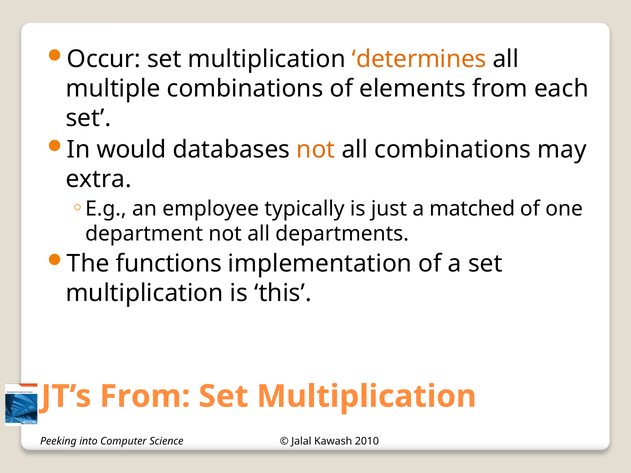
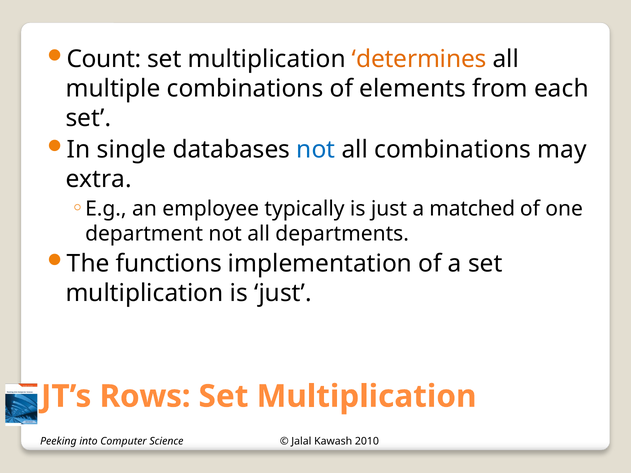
Occur: Occur -> Count (104, 59)
would: would -> single (131, 150)
not colour: orange -> blue (316, 150)
multiplication is this: this -> just (283, 293)
JT’s From: From -> Rows (145, 397)
